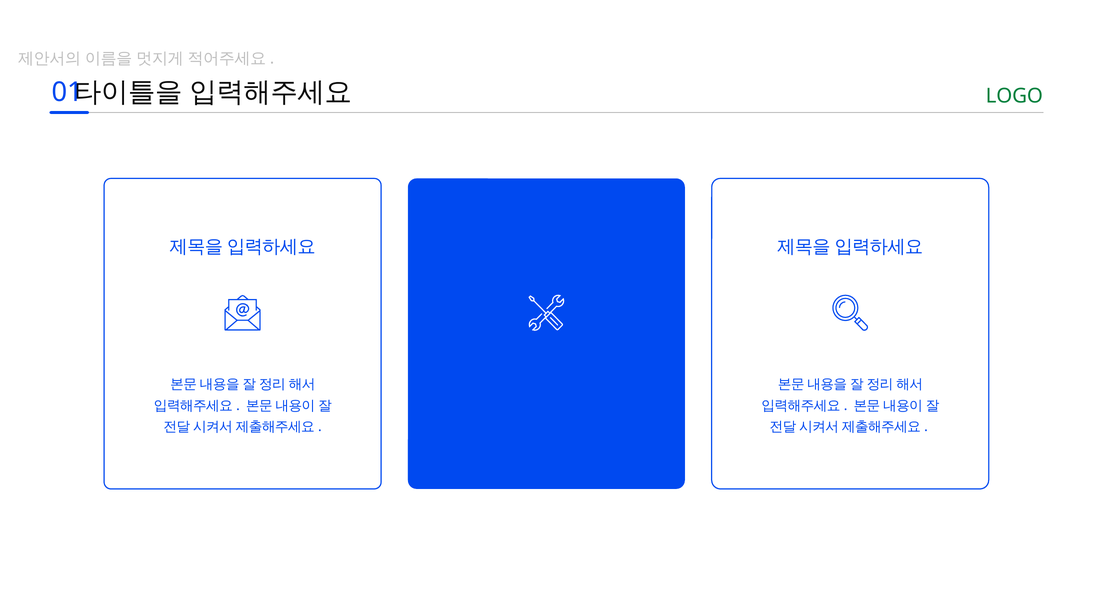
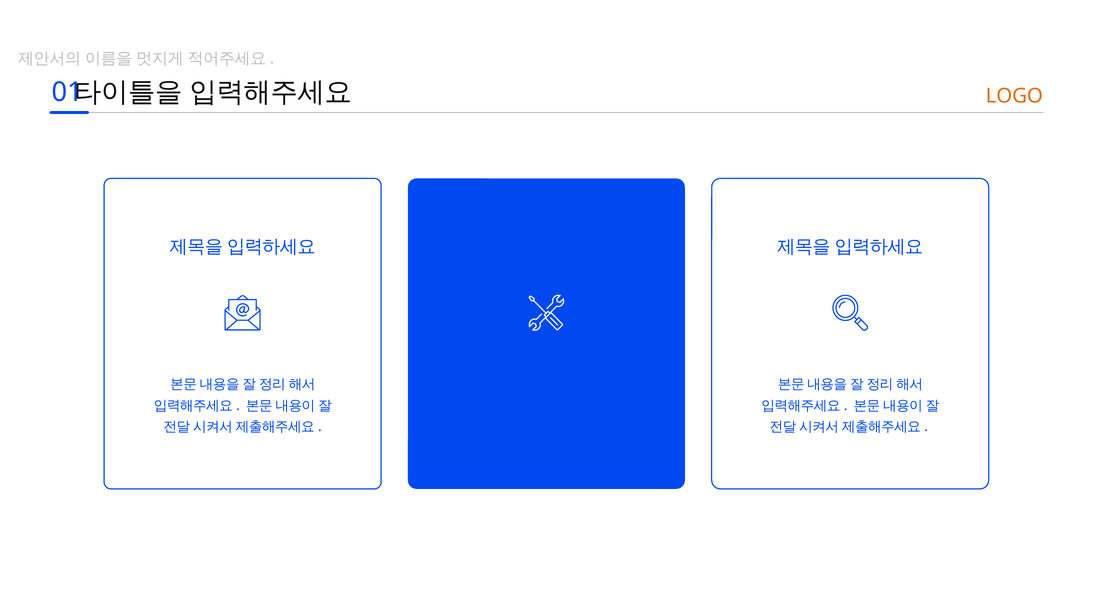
LOGO colour: green -> orange (1014, 96)
